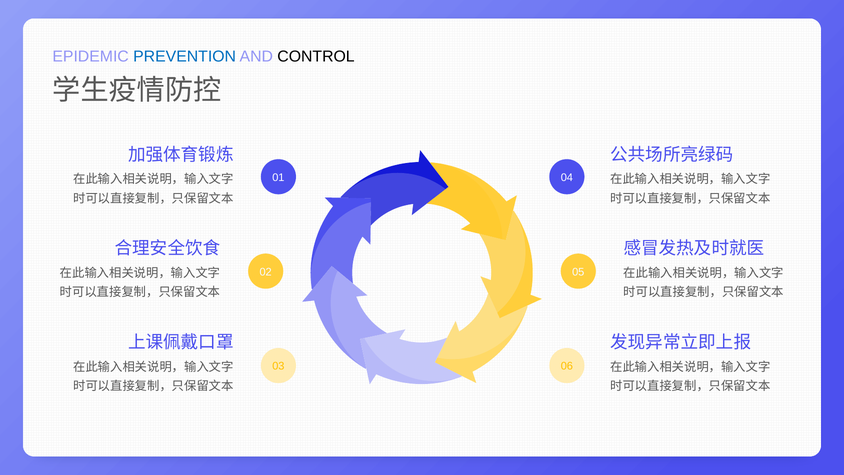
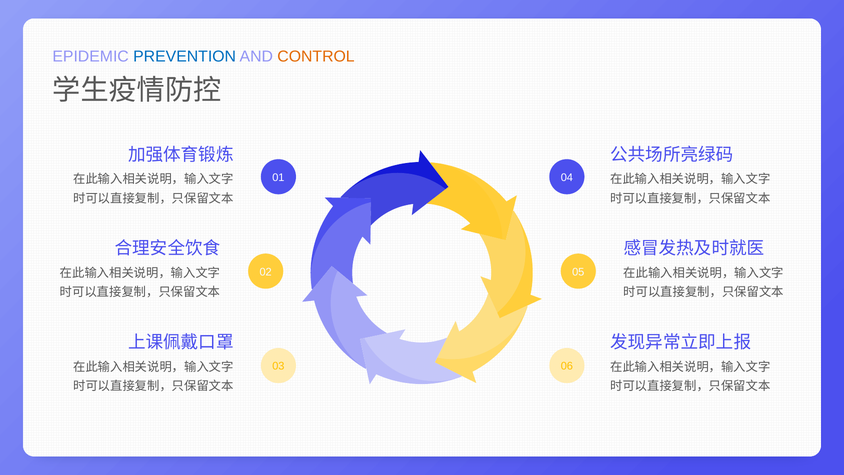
CONTROL colour: black -> orange (316, 56)
